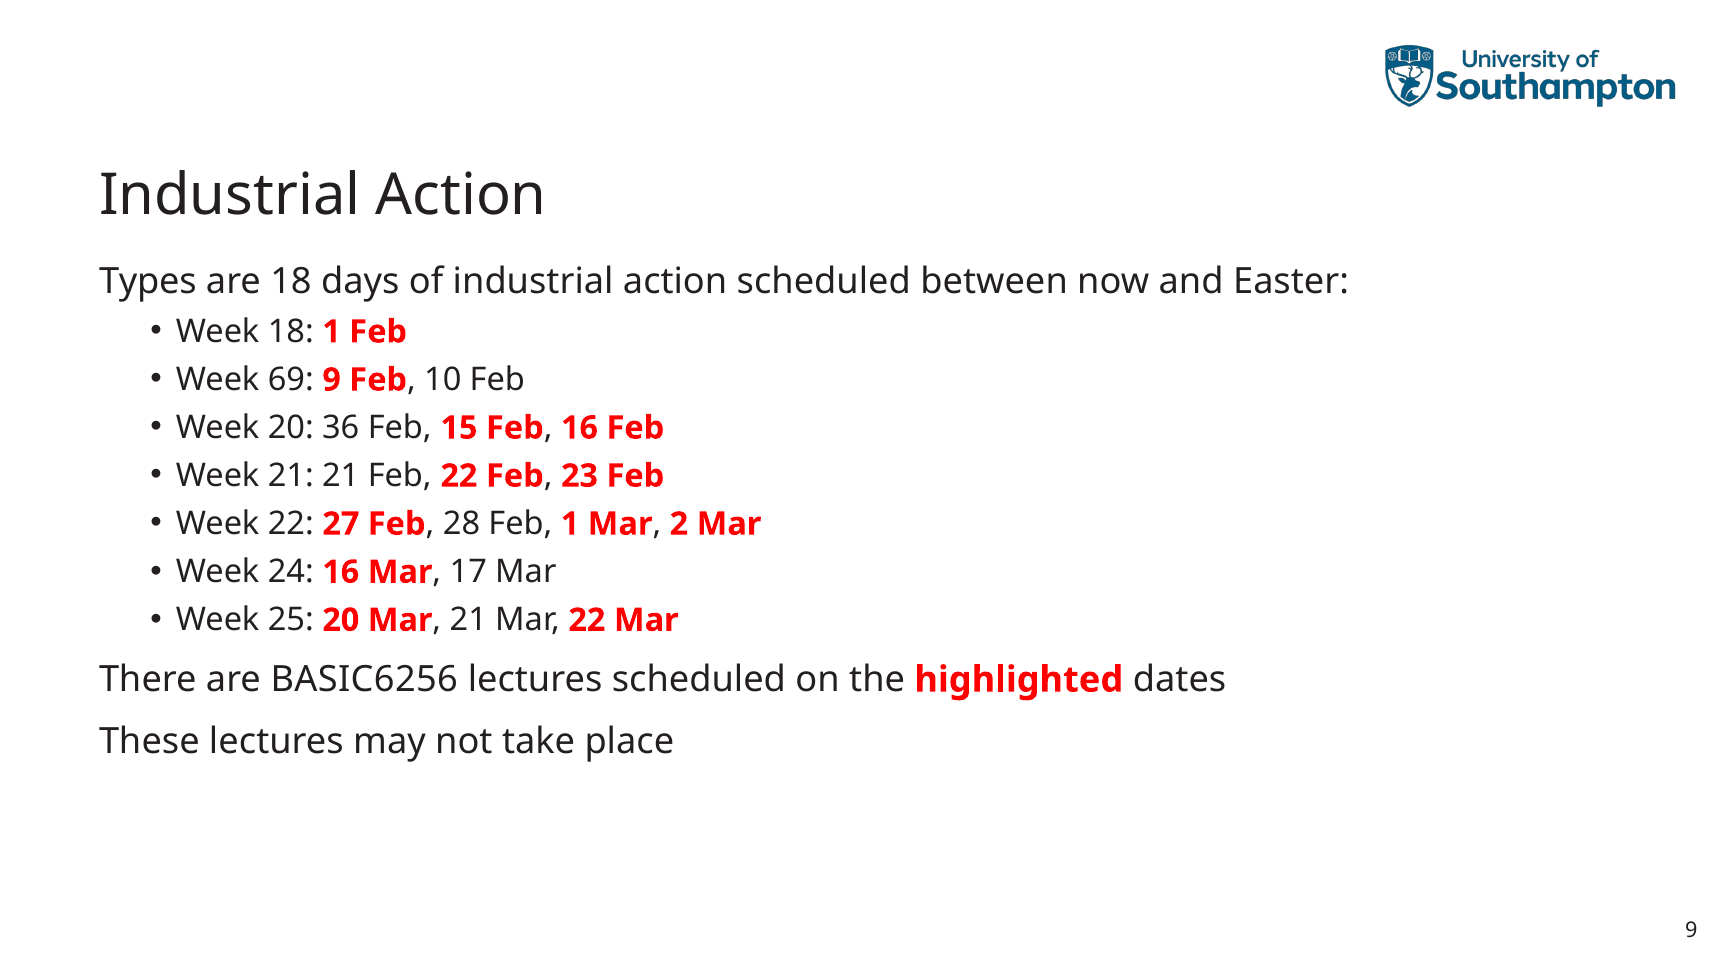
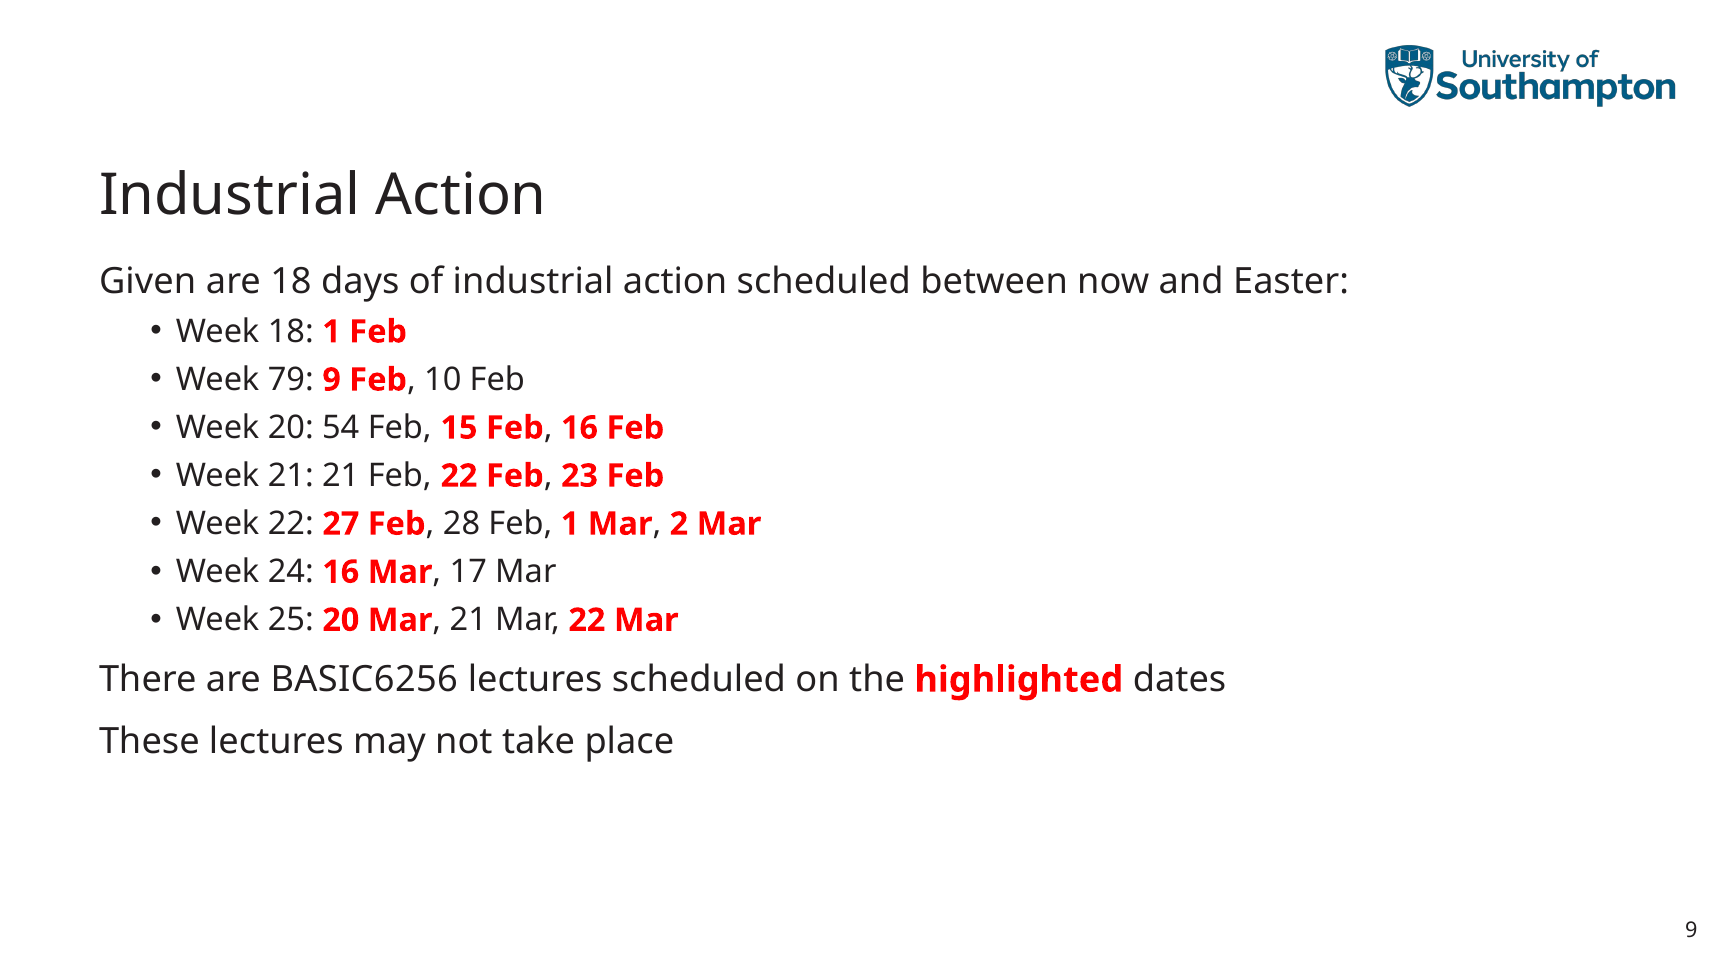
Types: Types -> Given (148, 282)
69: 69 -> 79 (291, 380)
36: 36 -> 54 (341, 428)
